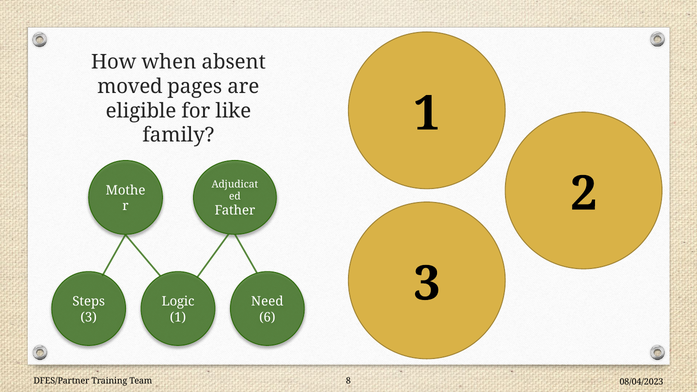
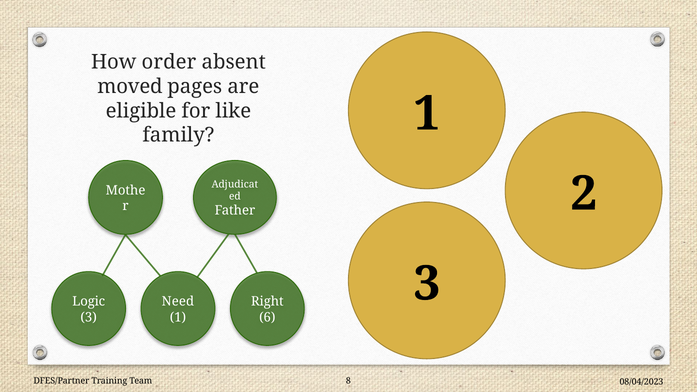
when: when -> order (169, 62)
Steps: Steps -> Logic (89, 302)
Logic: Logic -> Need (178, 302)
Need: Need -> Right (267, 302)
